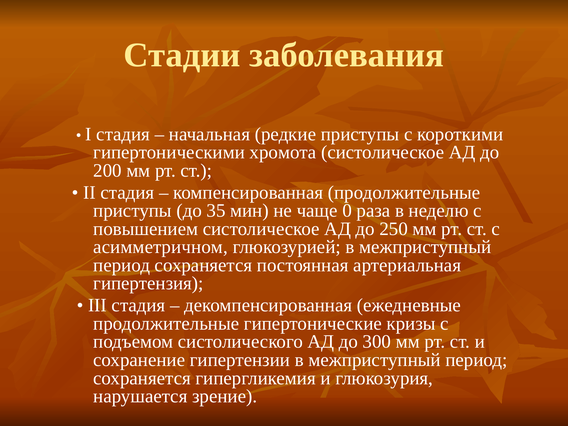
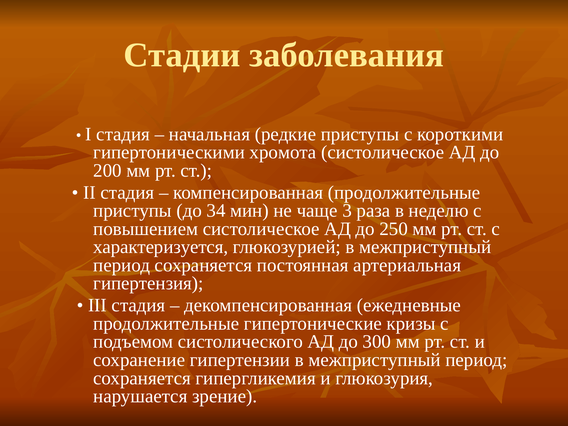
35: 35 -> 34 (216, 211)
0: 0 -> 3 (347, 211)
асимметричном: асимметричном -> характеризуется (161, 247)
